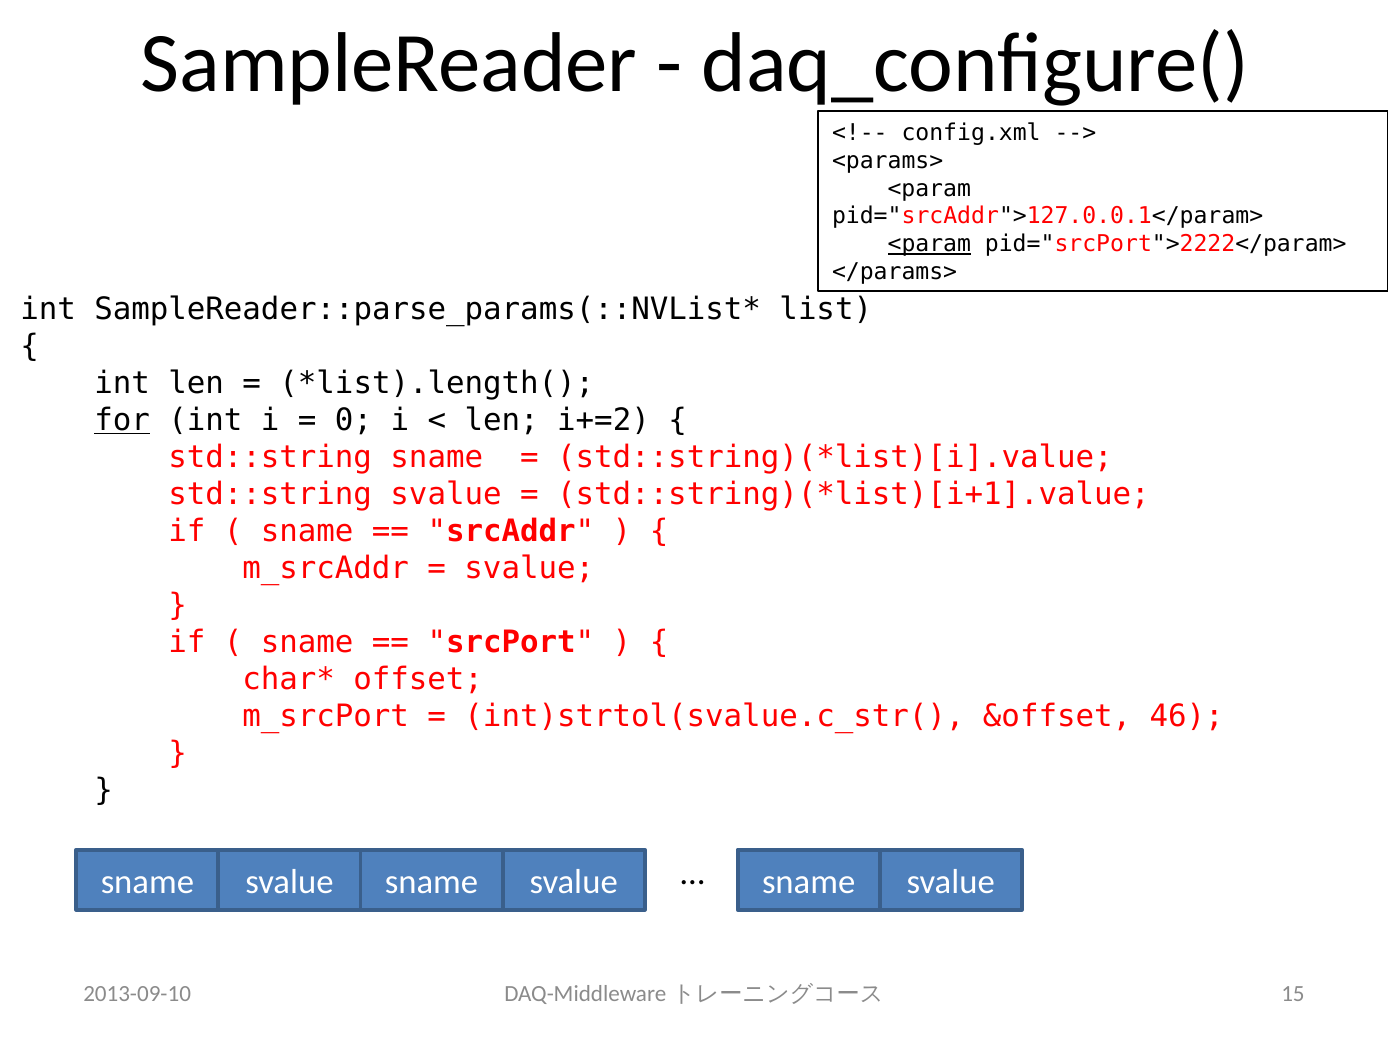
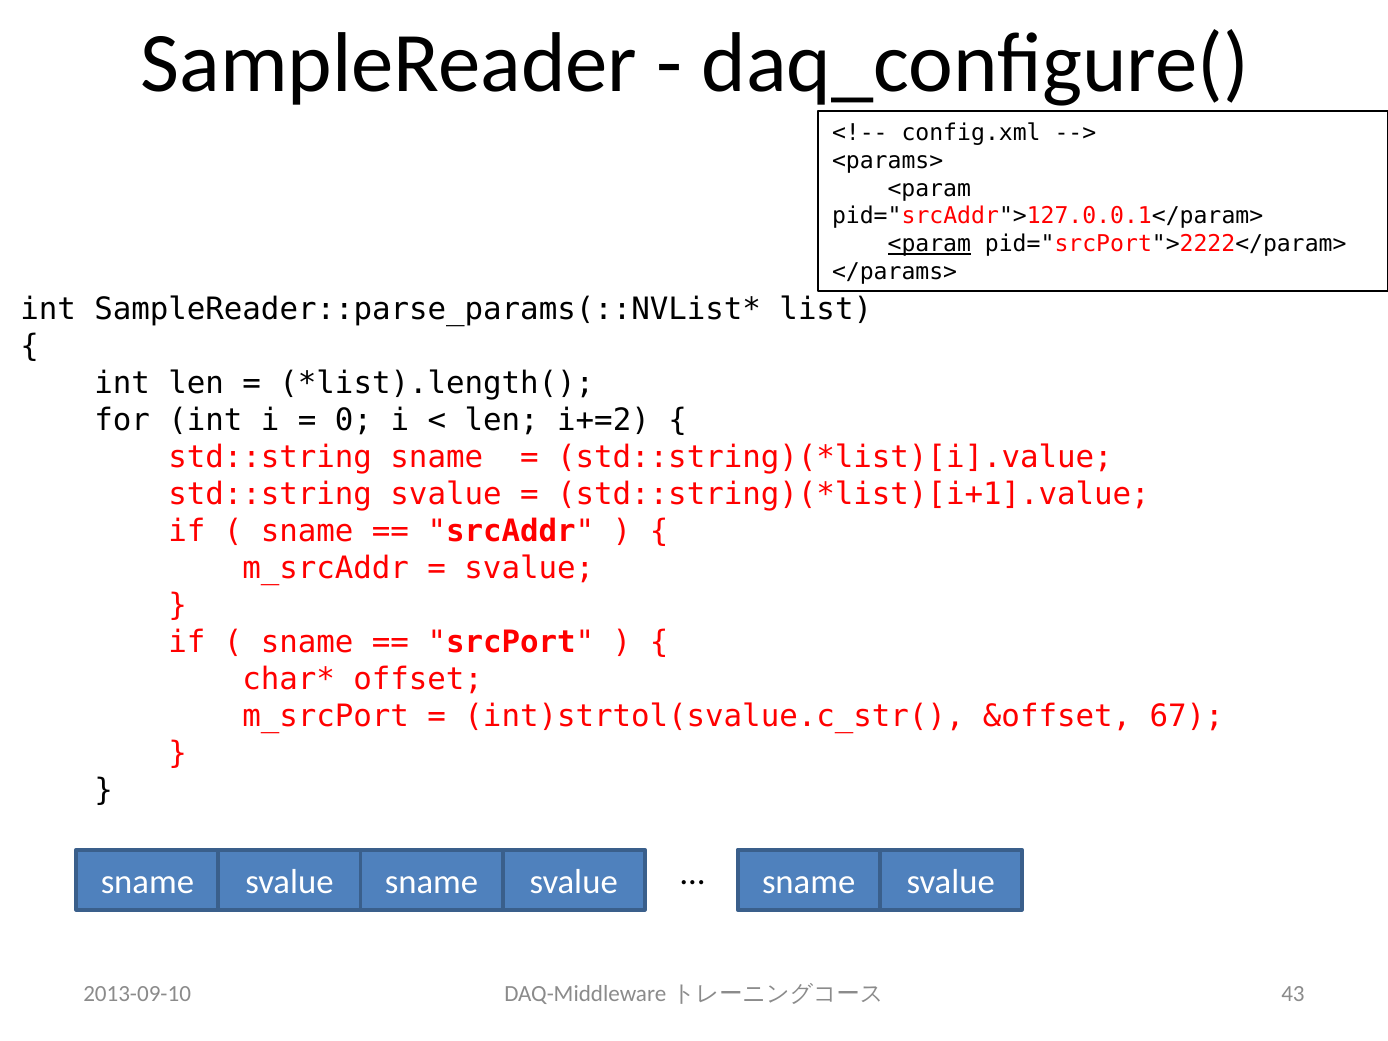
for underline: present -> none (122, 420)
46: 46 -> 67 (1187, 716)
15: 15 -> 43 (1293, 994)
